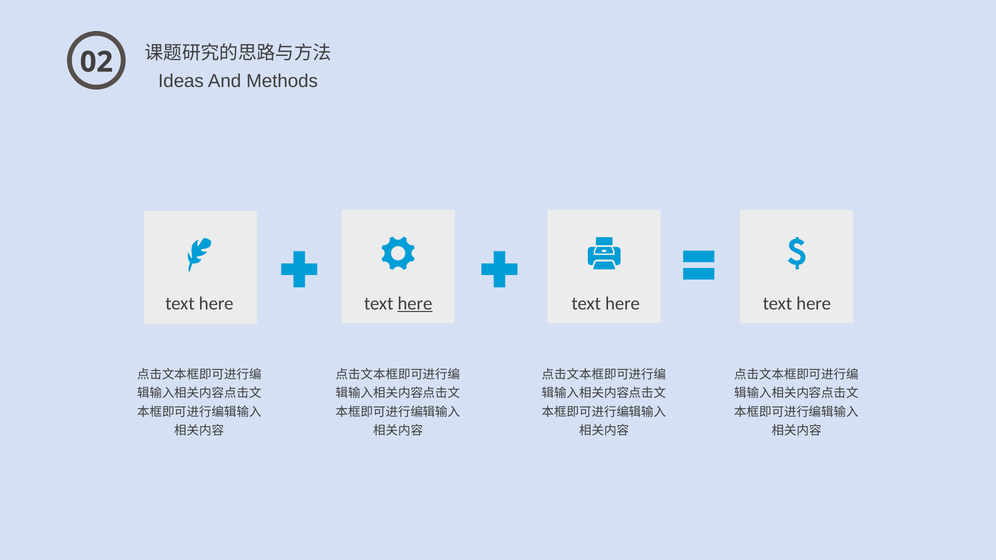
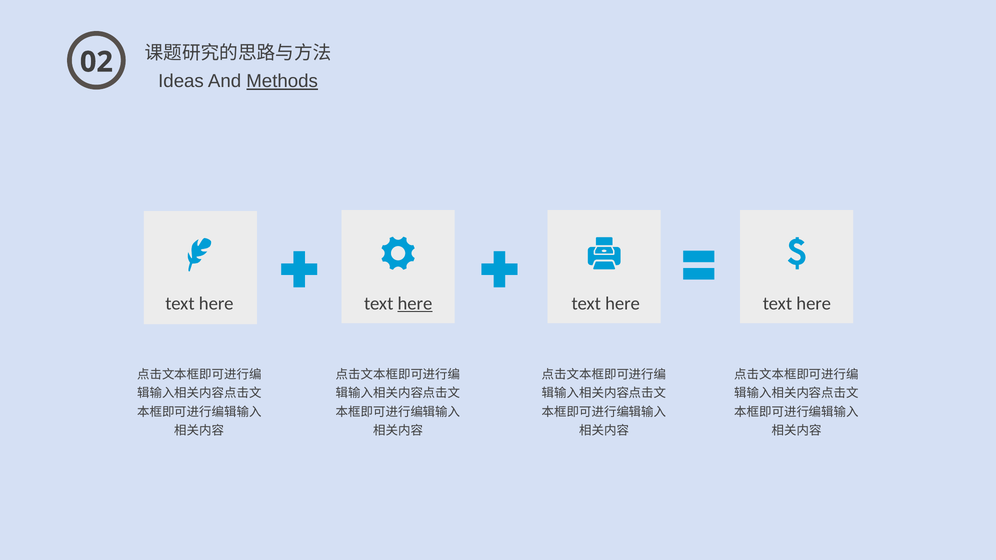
Methods underline: none -> present (282, 81)
